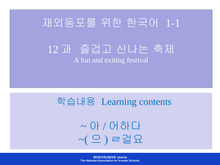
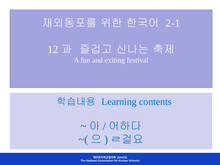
1-1: 1-1 -> 2-1 (173, 23)
